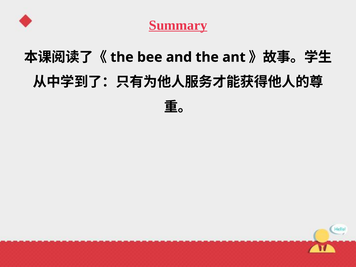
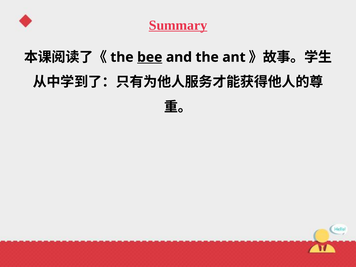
bee underline: none -> present (150, 57)
